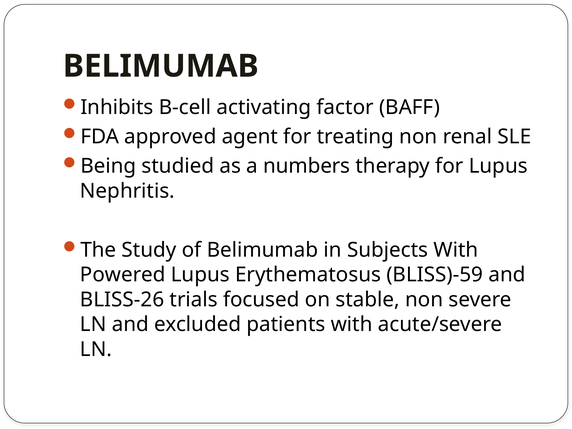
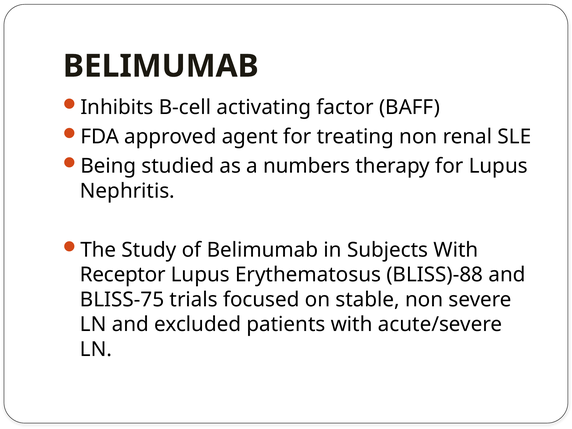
Powered: Powered -> Receptor (123, 275)
BLISS)-59: BLISS)-59 -> BLISS)-88 (435, 275)
BLISS-26: BLISS-26 -> BLISS-75 (122, 300)
